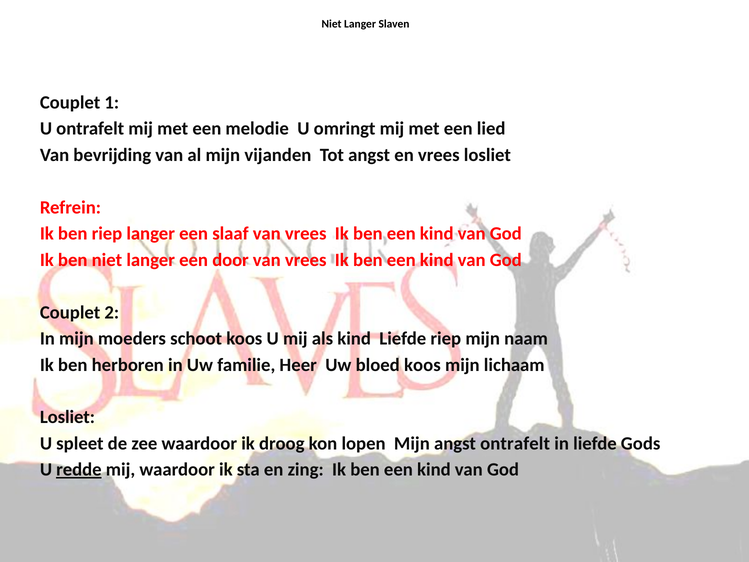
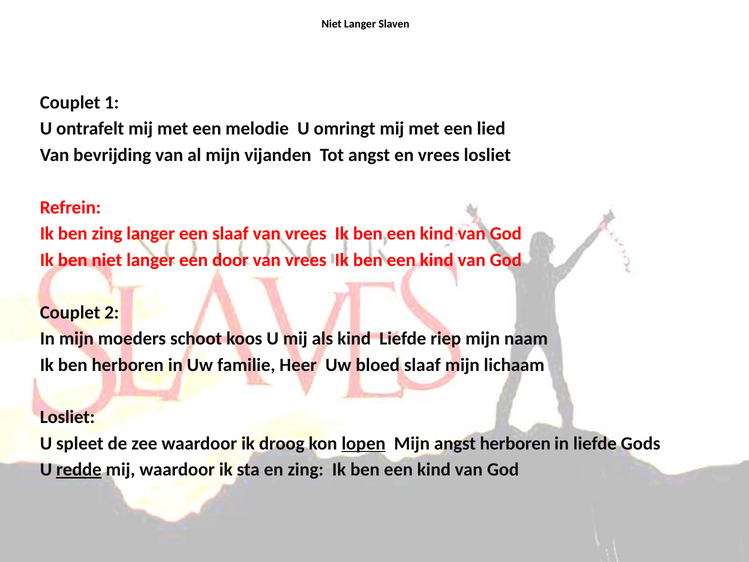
ben riep: riep -> zing (107, 234)
bloed koos: koos -> slaaf (422, 365)
lopen underline: none -> present (364, 443)
angst ontrafelt: ontrafelt -> herboren (515, 443)
